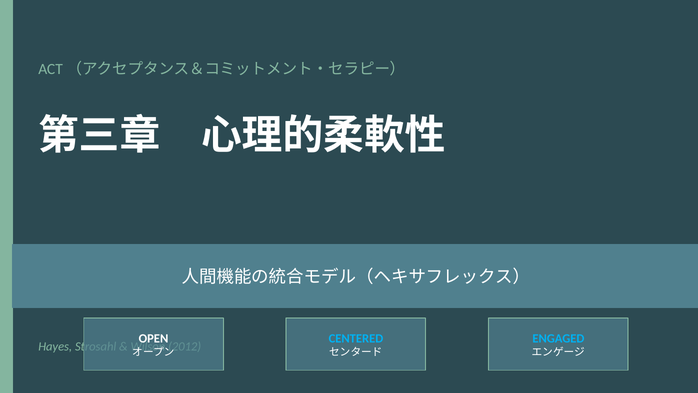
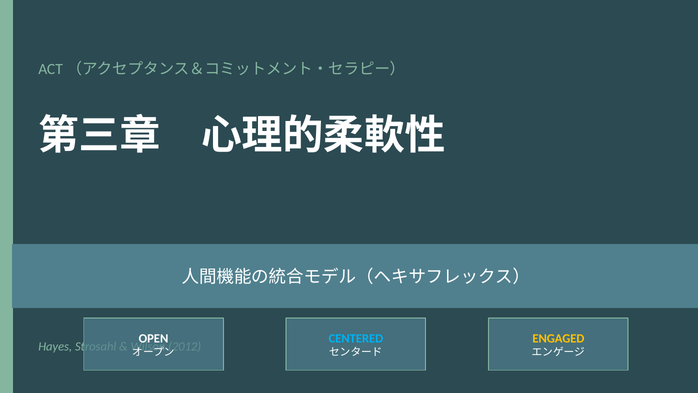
ENGAGED colour: light blue -> yellow (558, 338)
